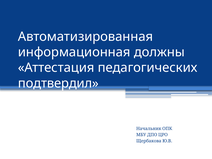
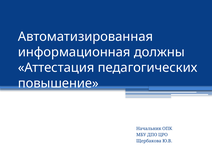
подтвердил: подтвердил -> повышение (58, 83)
